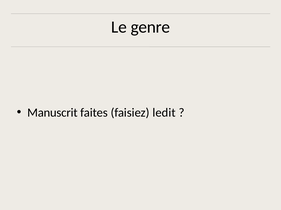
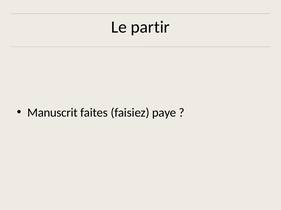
genre: genre -> partir (150, 27)
ledit: ledit -> paye (164, 113)
